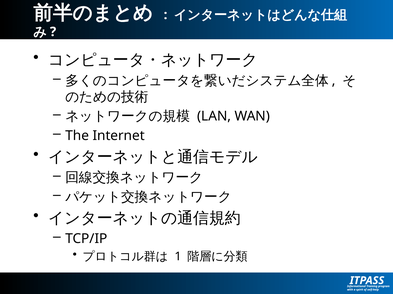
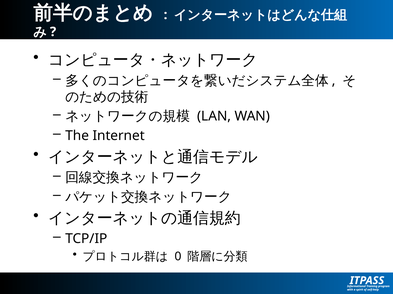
1: 1 -> 0 (178, 257)
